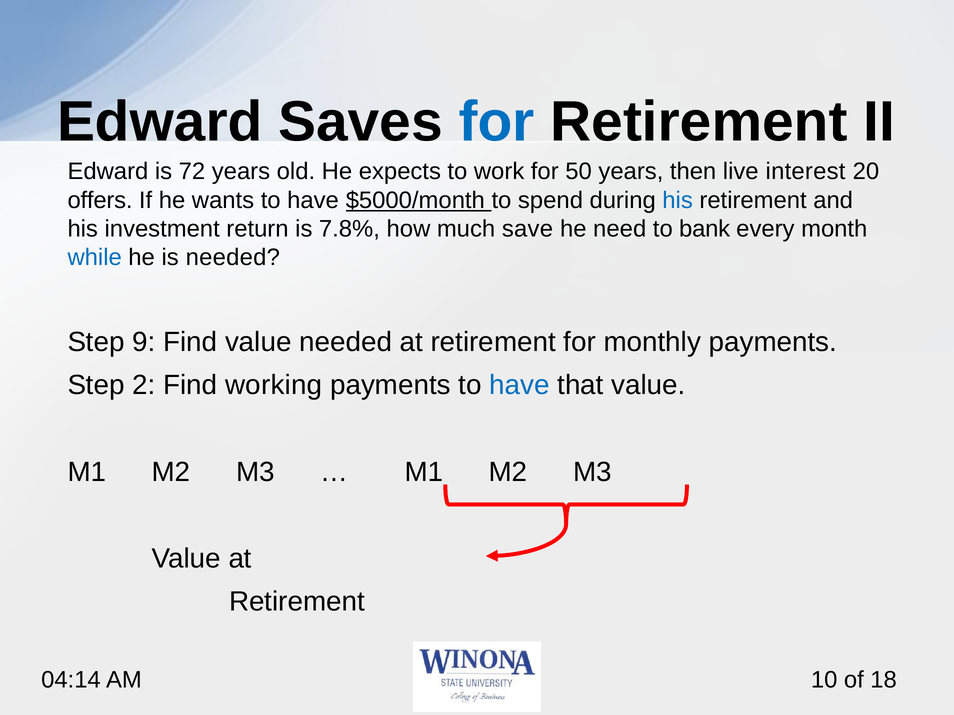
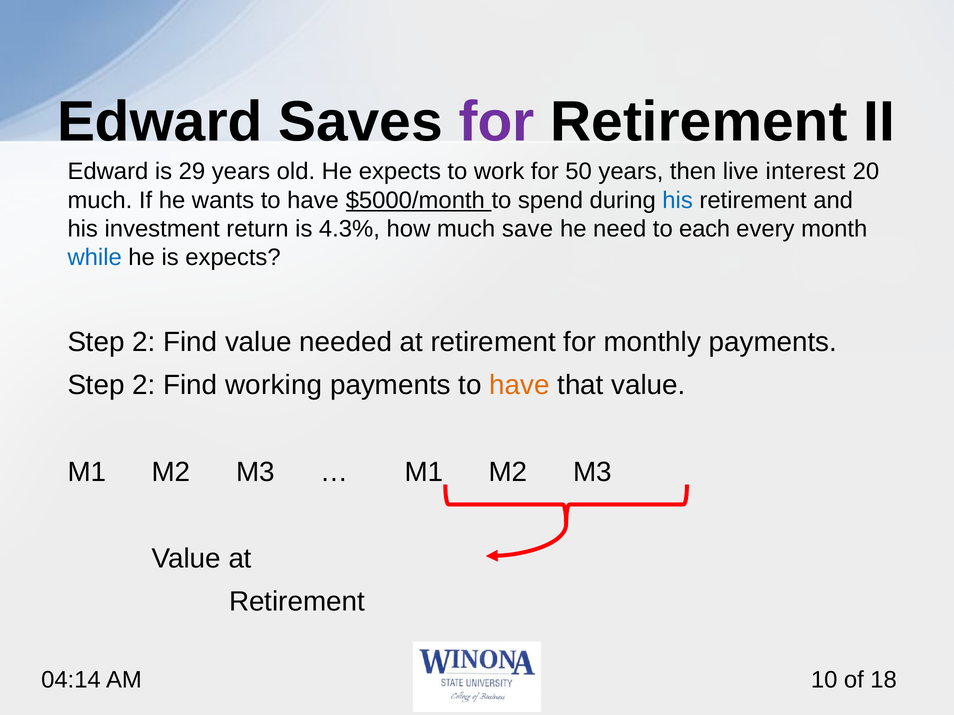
for colour: blue -> purple (497, 122)
72: 72 -> 29 (192, 172)
offers: offers -> much (100, 200)
7.8%: 7.8% -> 4.3% (349, 229)
bank: bank -> each (705, 229)
is needed: needed -> expects (233, 258)
9: 9 -> 2 (144, 342)
have colour: blue -> orange (519, 386)
